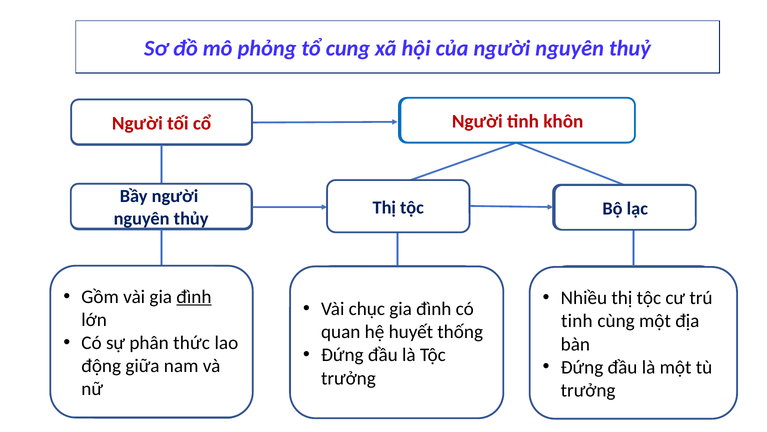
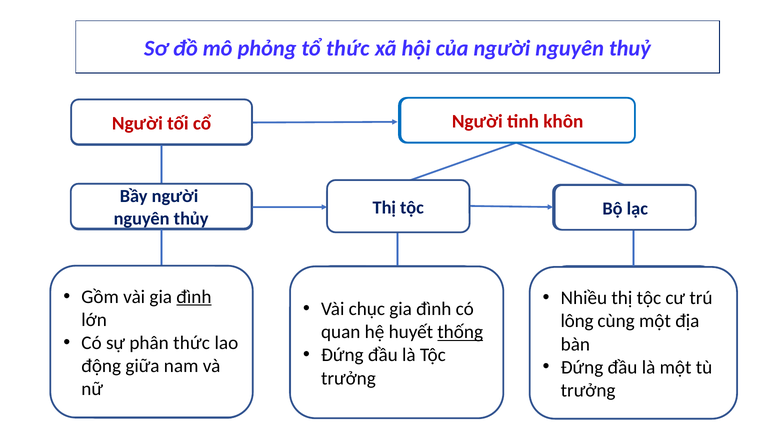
tổ cung: cung -> thức (348, 48)
tinh: tinh -> lông (577, 321)
thống underline: none -> present (460, 332)
